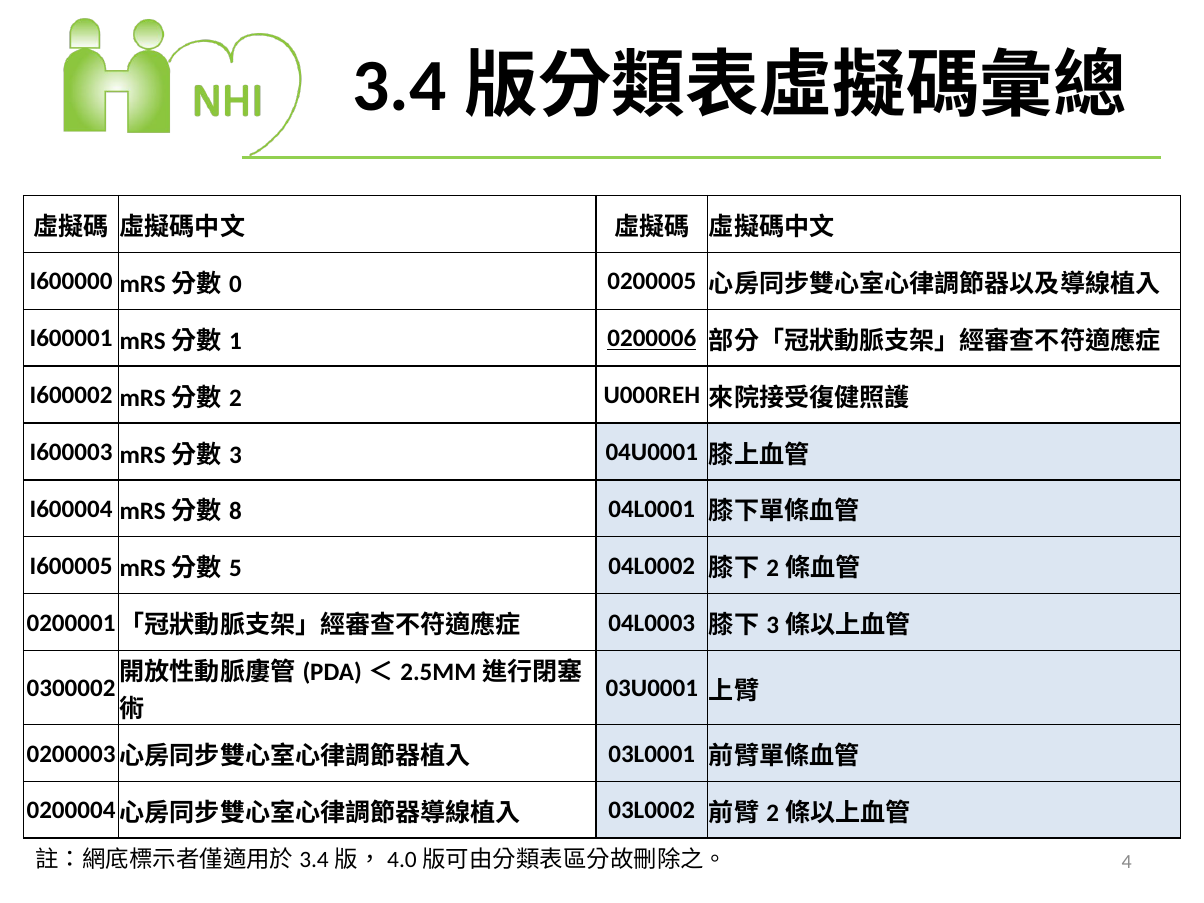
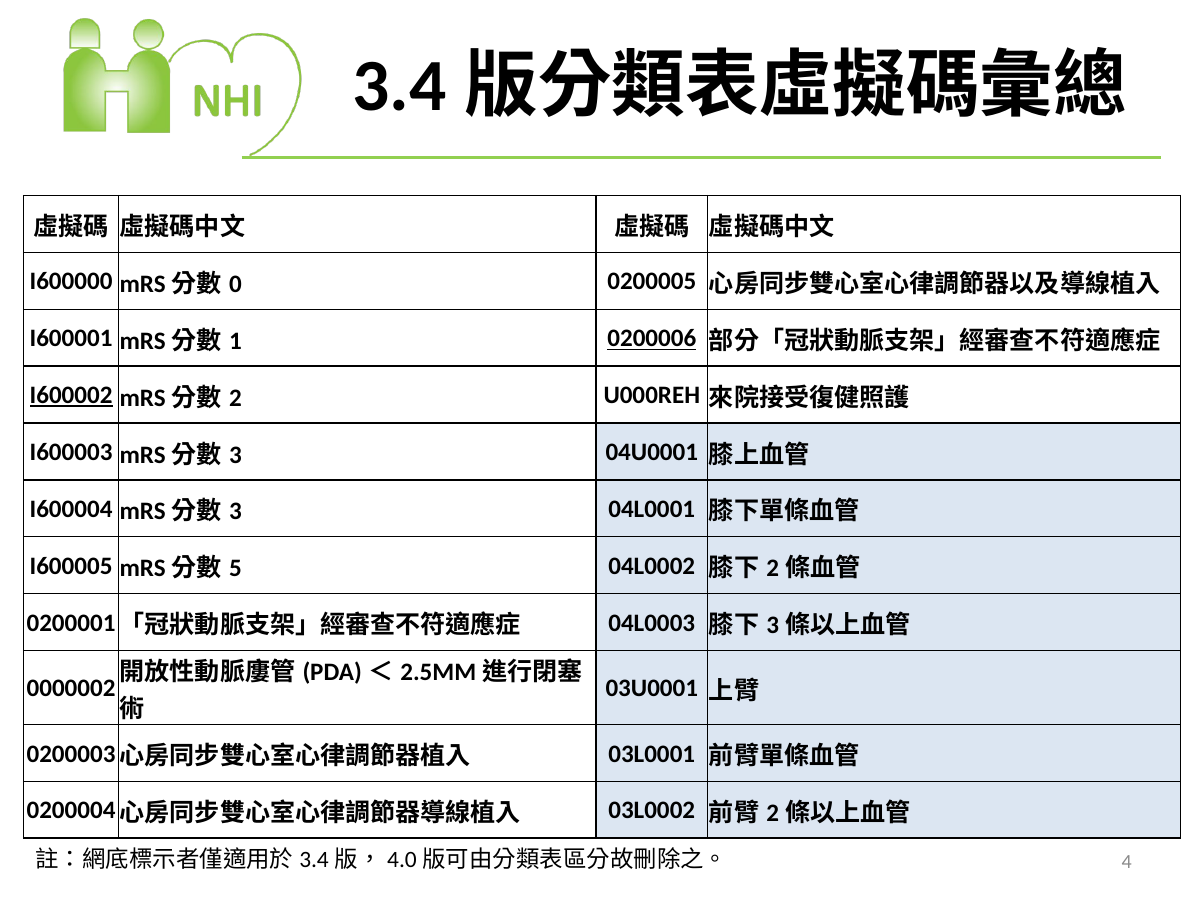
I600002 underline: none -> present (71, 395)
8: 8 -> 3 (235, 512)
0300002: 0300002 -> 0000002 (71, 688)
